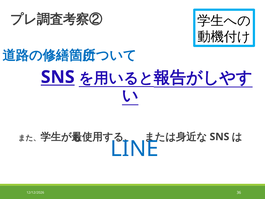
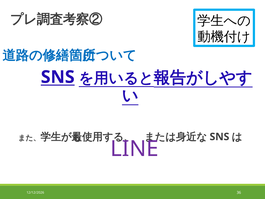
LINE colour: blue -> purple (134, 149)
